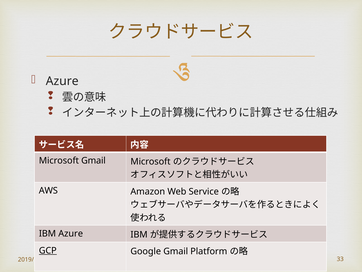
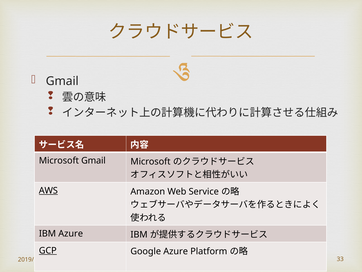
Azure: Azure -> Gmail (62, 81)
AWS underline: none -> present (48, 190)
Google Gmail: Gmail -> Azure (176, 251)
